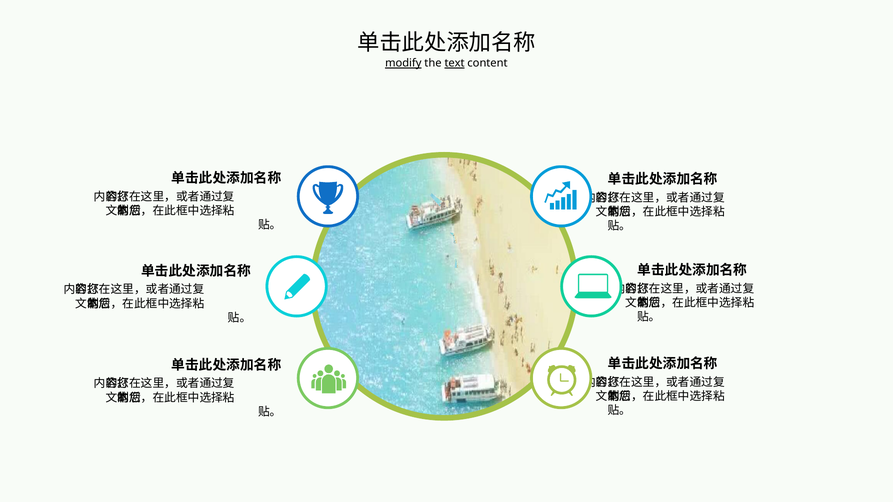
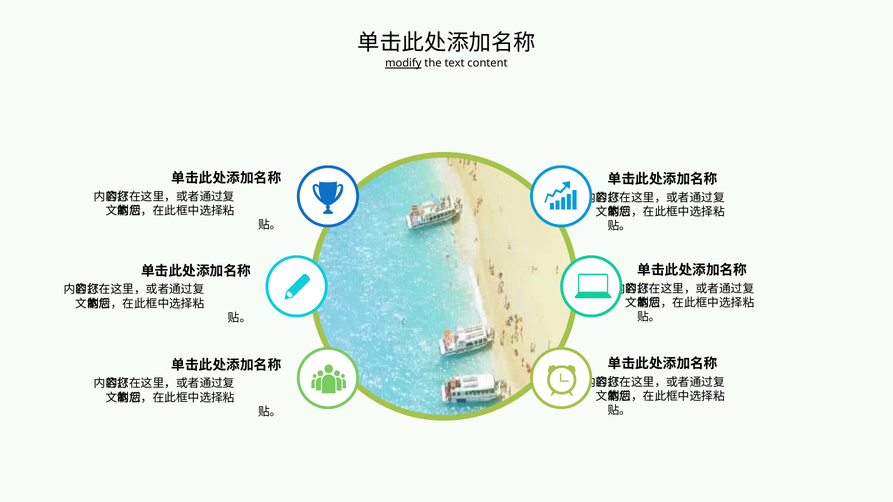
text underline: present -> none (455, 63)
